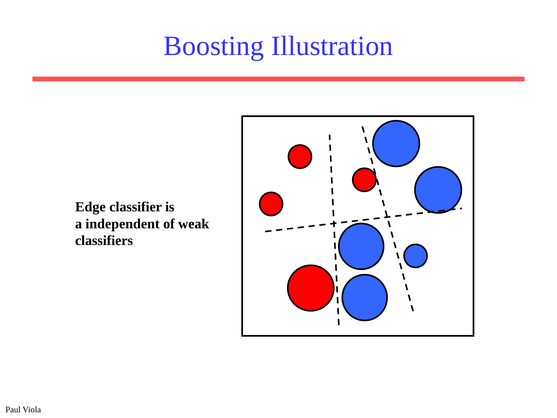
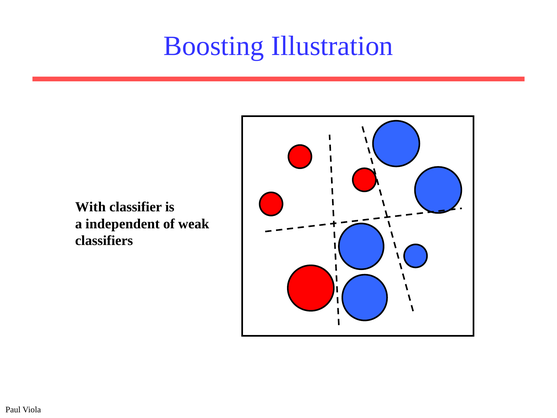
Edge: Edge -> With (90, 207)
